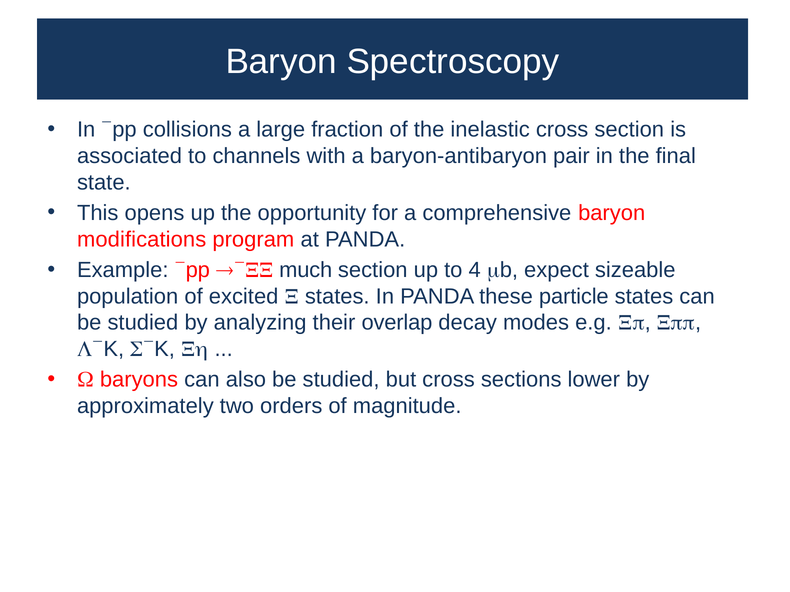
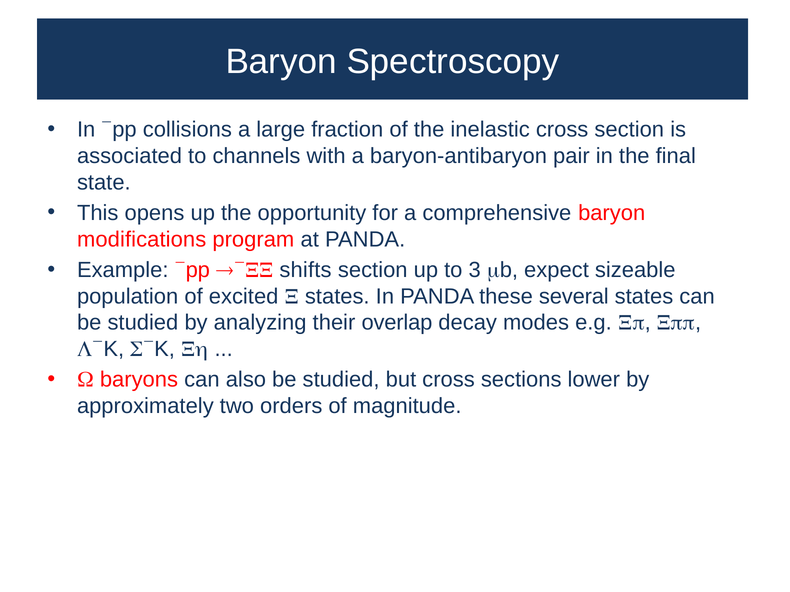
much: much -> shifts (305, 270)
4: 4 -> 3 (475, 270)
particle: particle -> several (574, 297)
